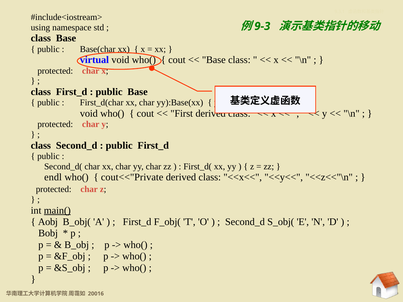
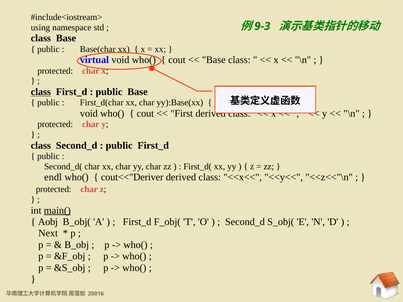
class underline: none -> present (41, 92)
cout<<"Private: cout<<"Private -> cout<<"Deriver (132, 177)
Bobj: Bobj -> Next (48, 234)
